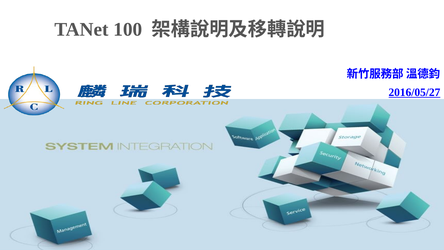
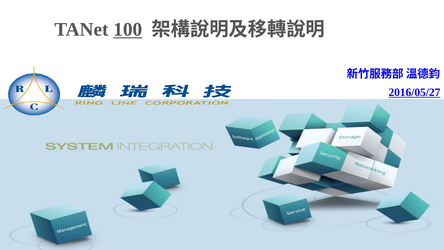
100 underline: none -> present (128, 29)
